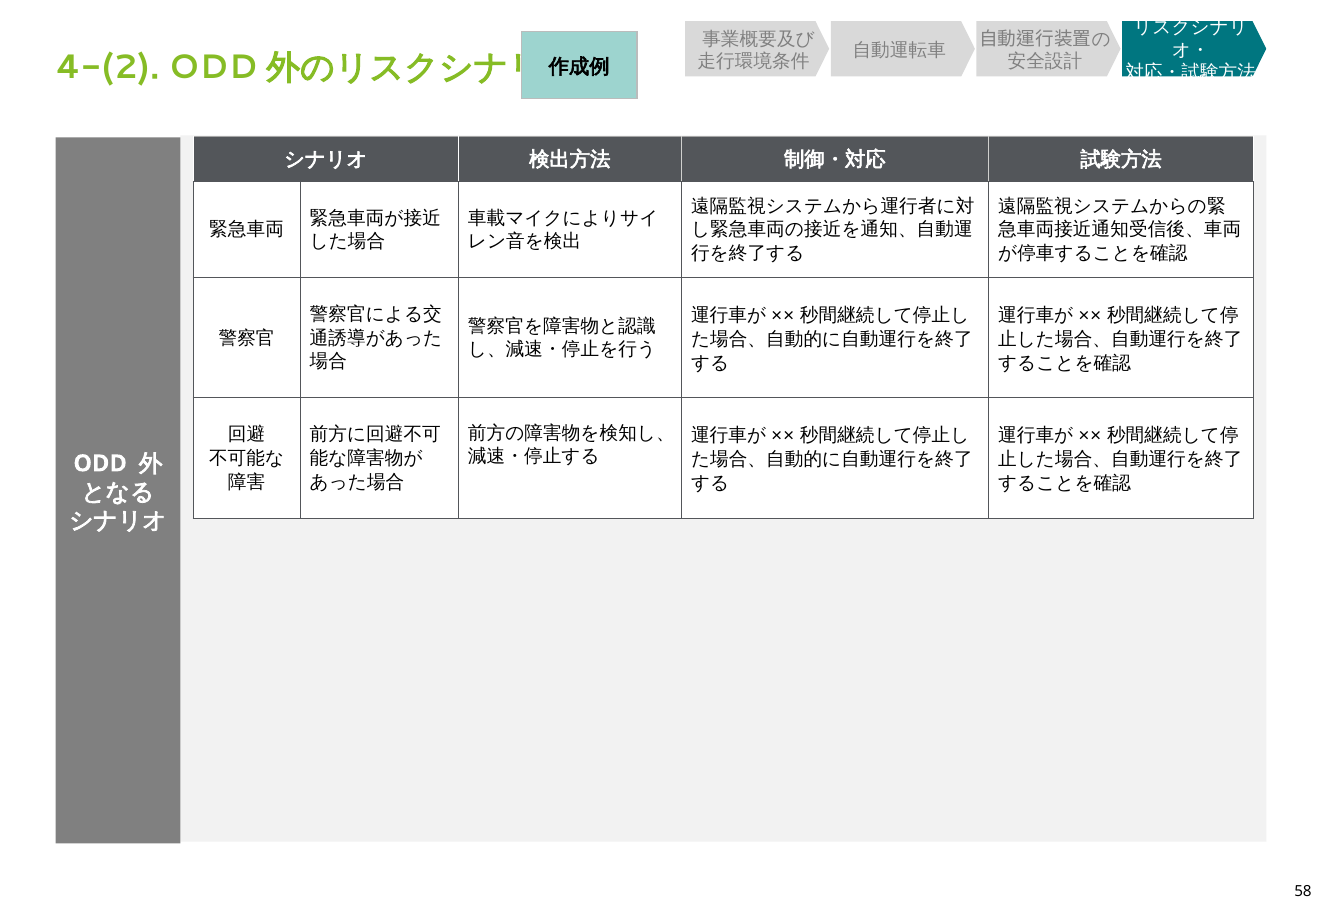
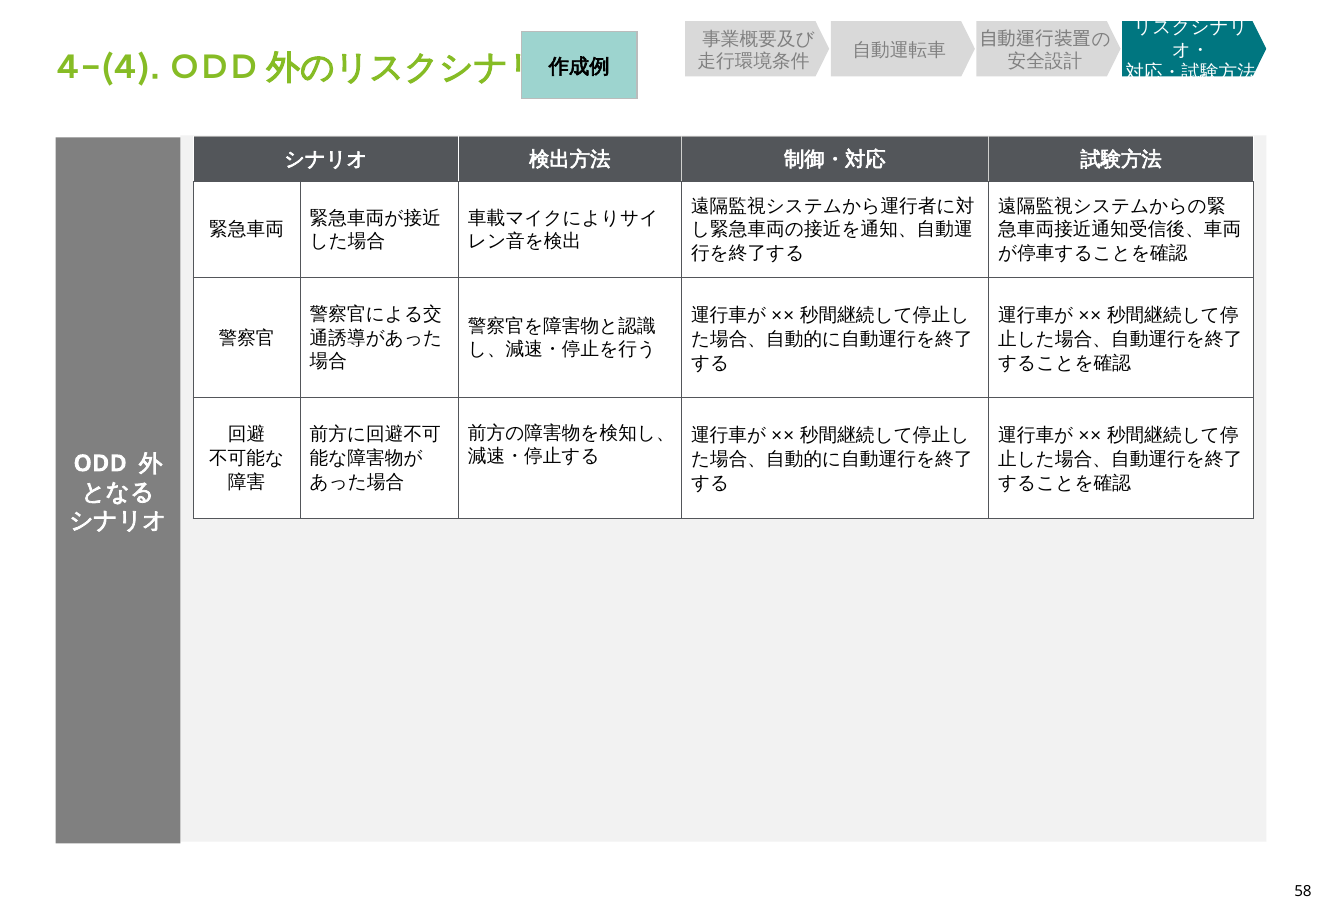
4-(2: 4-(2 -> 4-(4 (108, 67)
